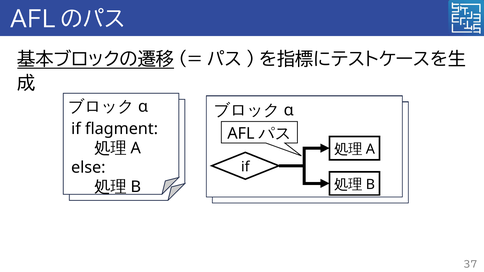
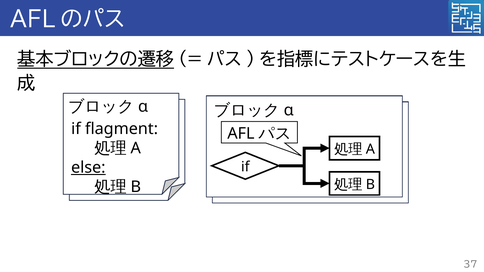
else underline: none -> present (88, 168)
